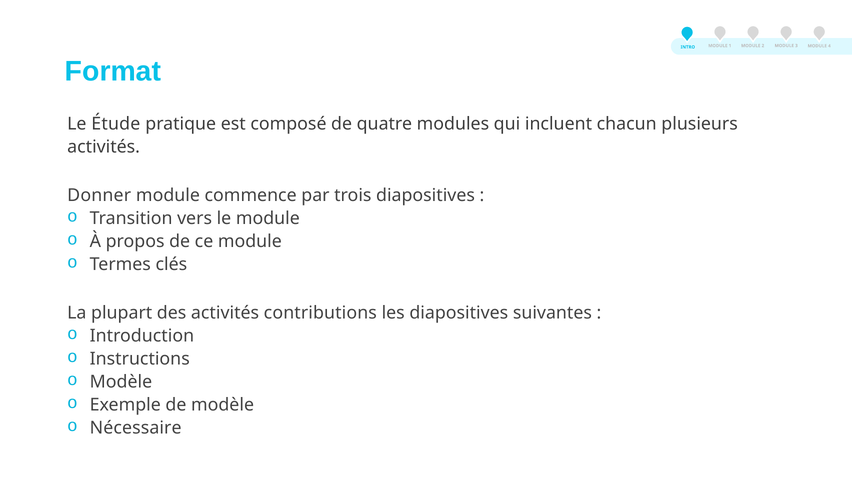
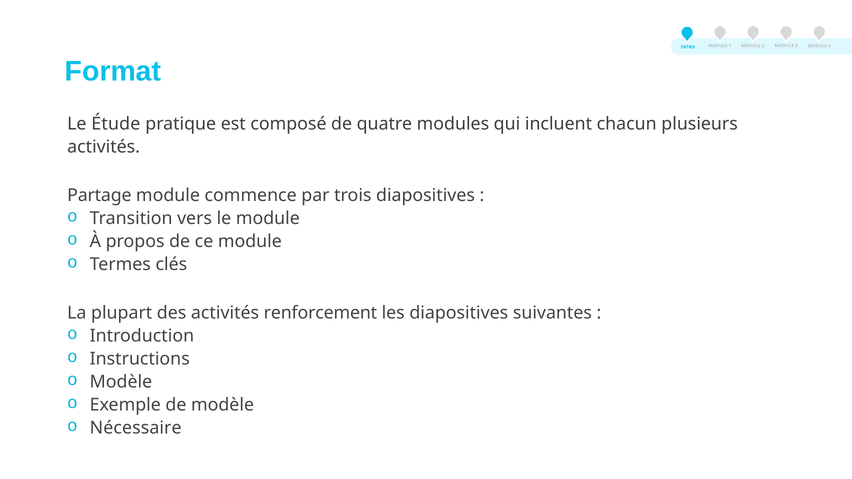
Donner: Donner -> Partage (99, 196)
contributions: contributions -> renforcement (320, 313)
